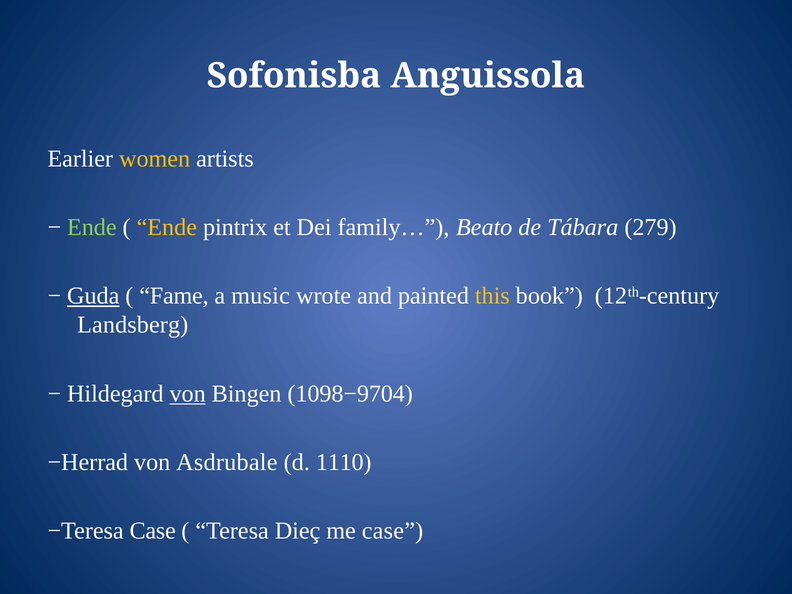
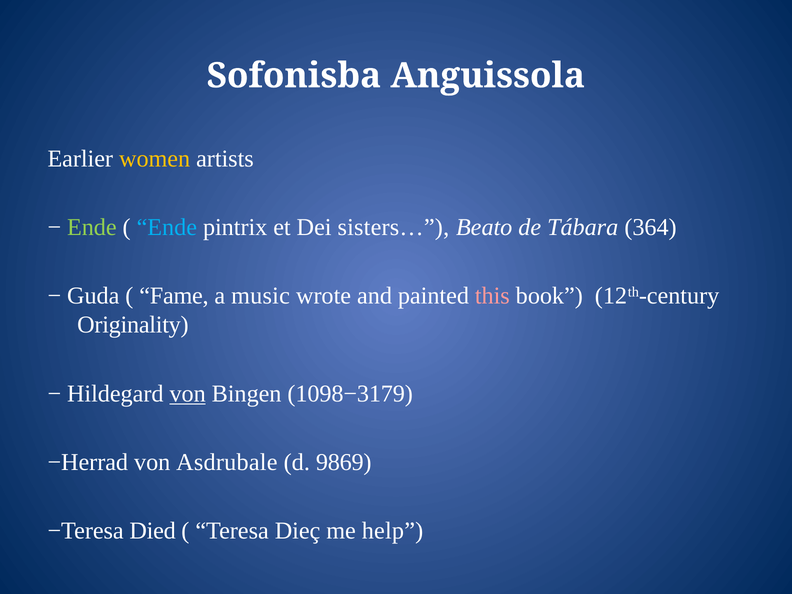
Ende colour: yellow -> light blue (167, 227)
family…: family… -> sisters… (393, 227)
279: 279 -> 364 (651, 227)
Guda underline: present -> none (93, 296)
this colour: yellow -> pink (492, 296)
Landsberg: Landsberg -> Originality (133, 325)
1098−9704: 1098−9704 -> 1098−3179 (350, 394)
1110: 1110 -> 9869 (344, 462)
−Teresa Case: Case -> Died (153, 531)
me case: case -> help (393, 531)
